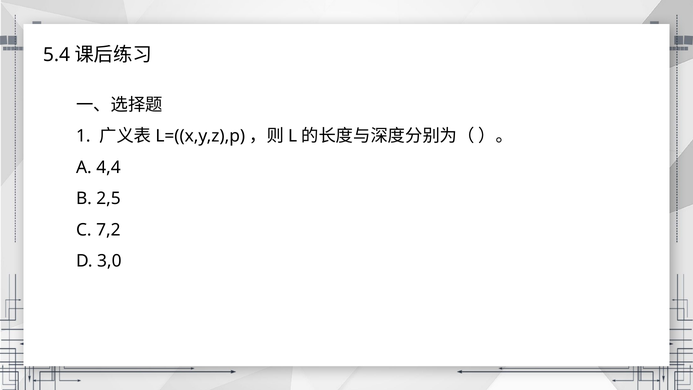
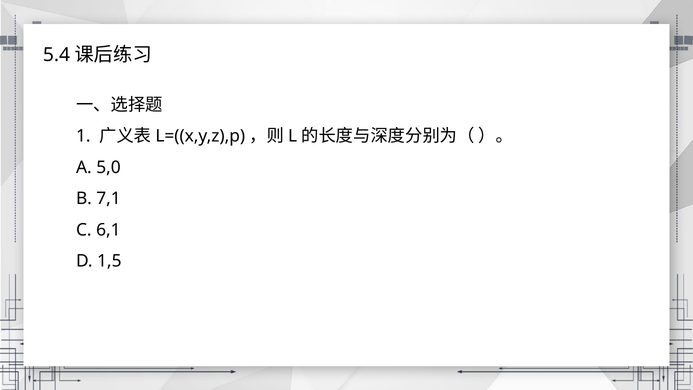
4,4: 4,4 -> 5,0 (108, 167)
2,5: 2,5 -> 7,1 (109, 199)
7,2: 7,2 -> 6,1 (108, 230)
3,0: 3,0 -> 1,5 (109, 261)
